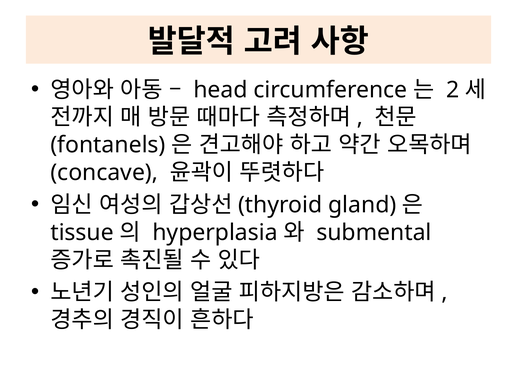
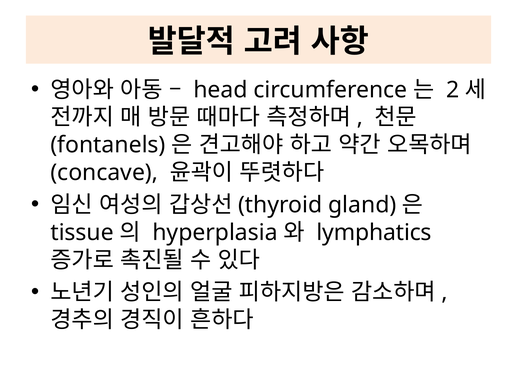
submental: submental -> lymphatics (374, 232)
